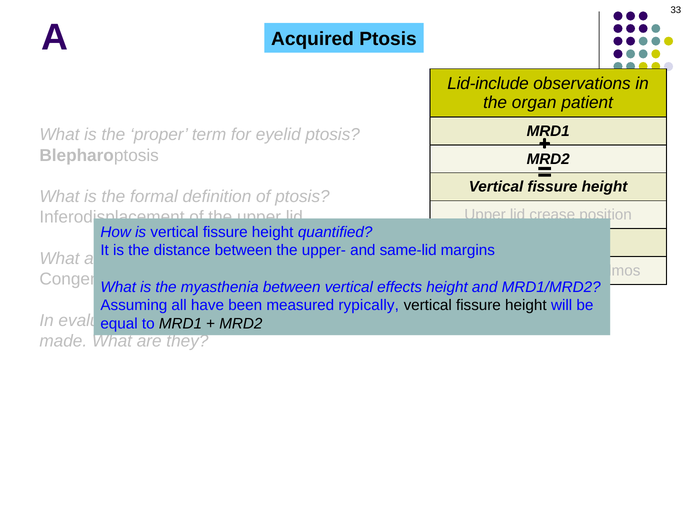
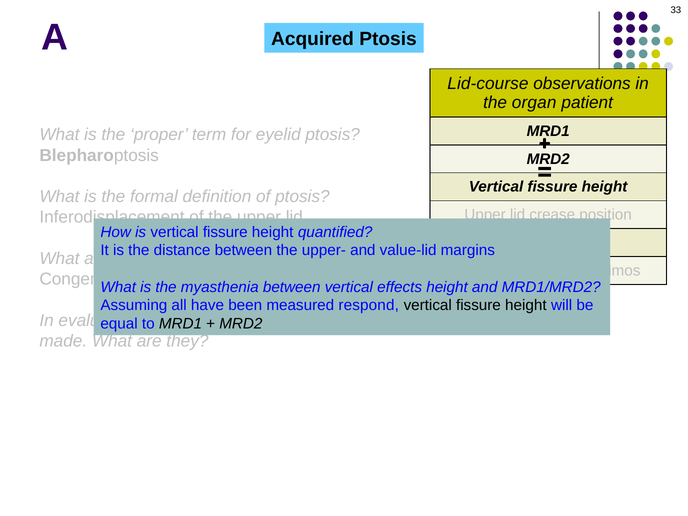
Lid-include: Lid-include -> Lid-course (488, 84)
same-lid: same-lid -> value-lid (408, 250)
rypically: rypically -> respond (369, 305)
